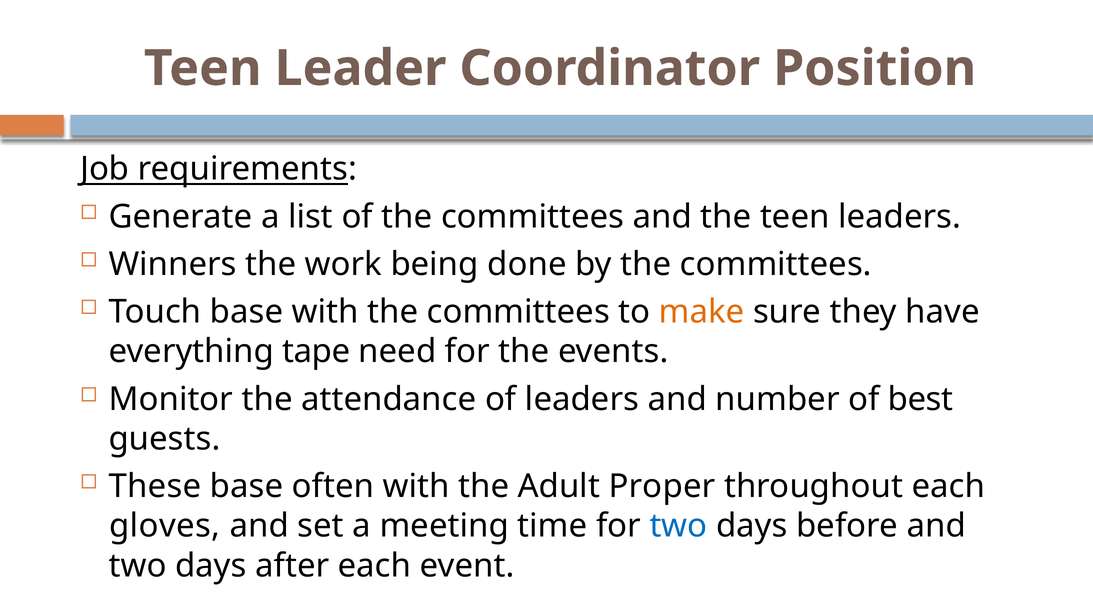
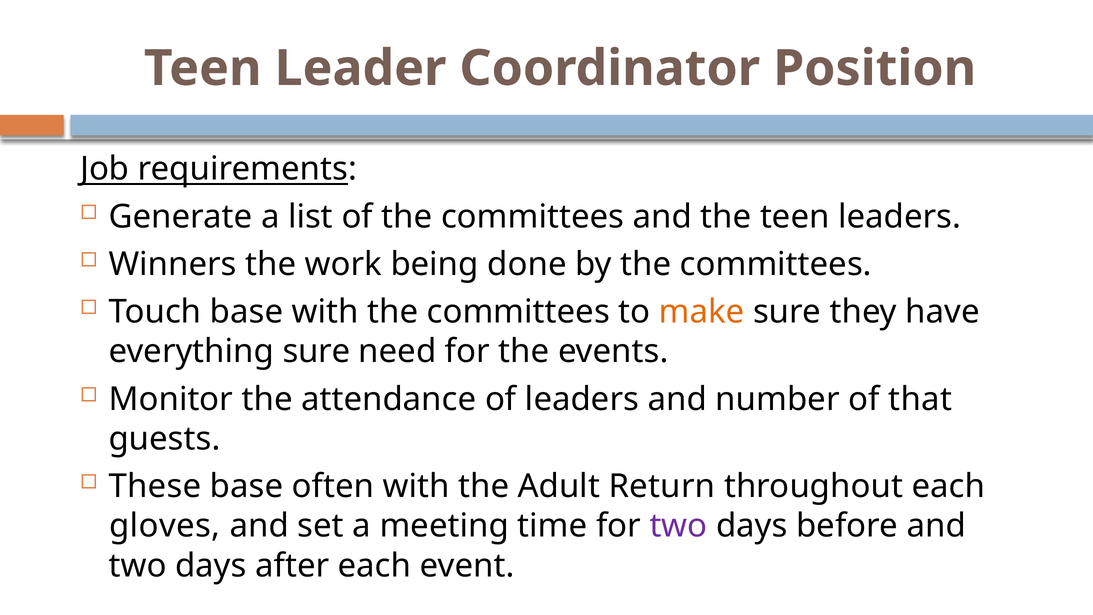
everything tape: tape -> sure (316, 351)
best: best -> that (920, 399)
Proper: Proper -> Return (662, 486)
two colour: blue -> purple (678, 526)
